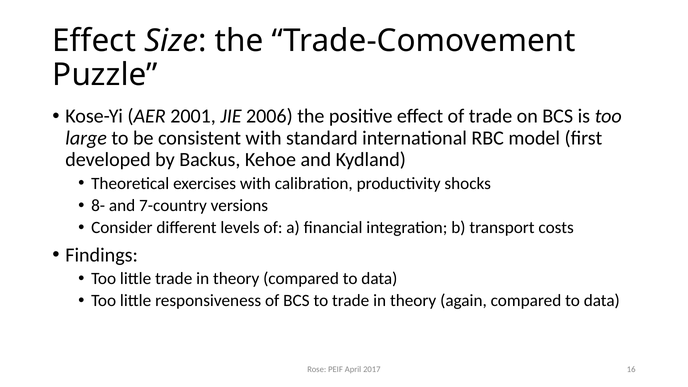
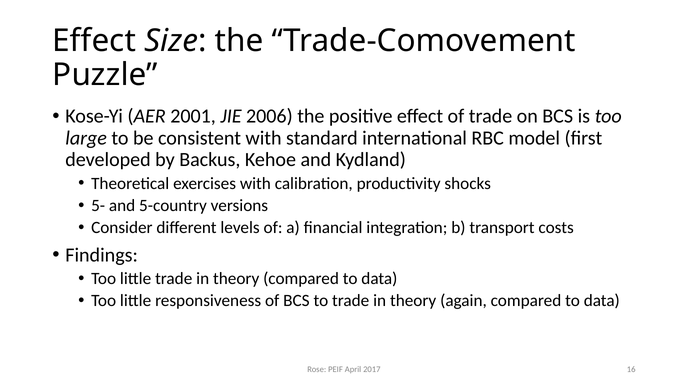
8-: 8- -> 5- (98, 206)
7-country: 7-country -> 5-country (173, 206)
